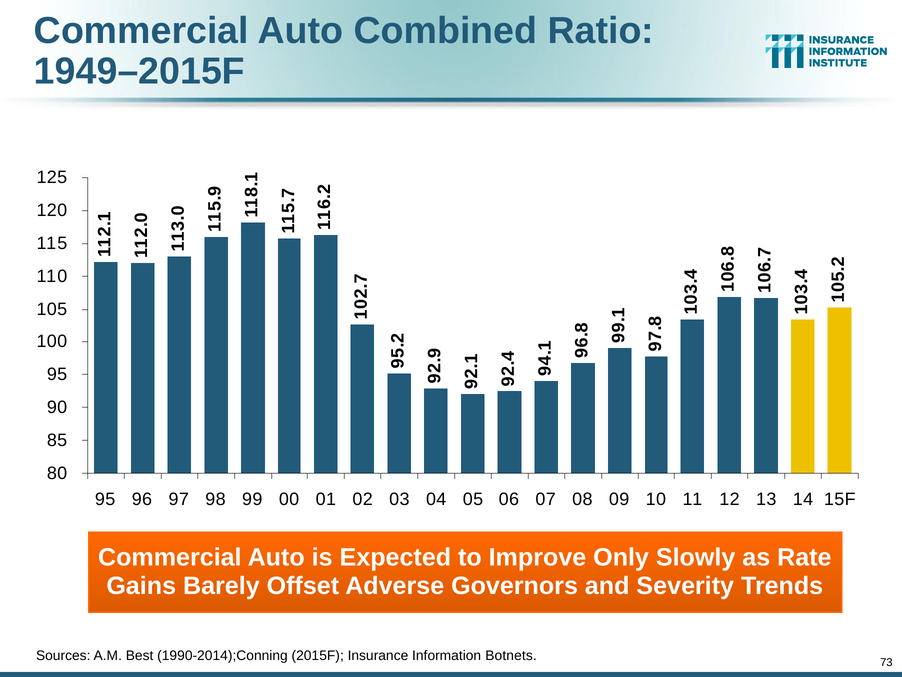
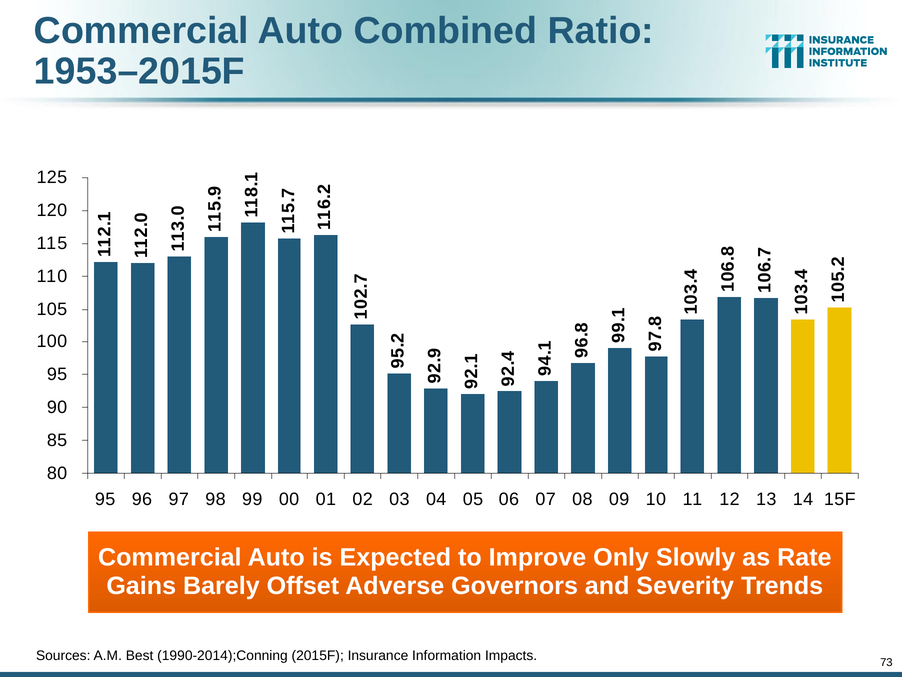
1949–2015F: 1949–2015F -> 1953–2015F (139, 71)
Botnets: Botnets -> Impacts (511, 655)
